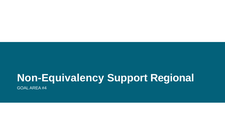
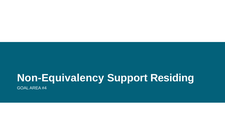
Regional: Regional -> Residing (172, 78)
